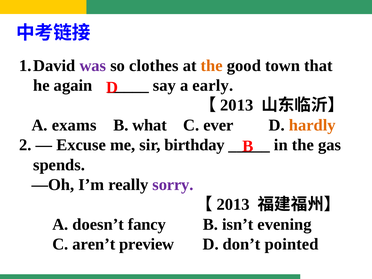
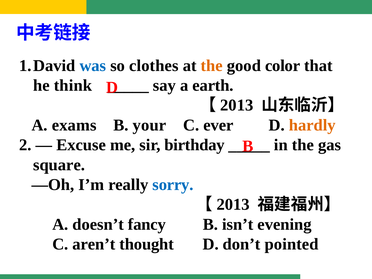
was colour: purple -> blue (93, 66)
town: town -> color (283, 66)
again: again -> think (73, 85)
early: early -> earth (213, 85)
what: what -> your (149, 125)
spends: spends -> square (59, 165)
sorry colour: purple -> blue (173, 185)
preview: preview -> thought (147, 244)
